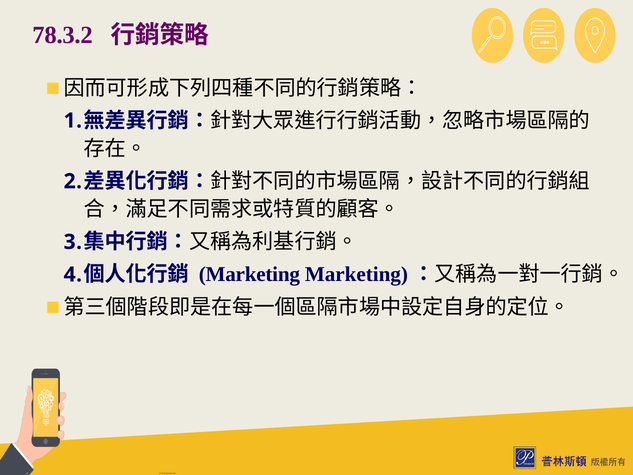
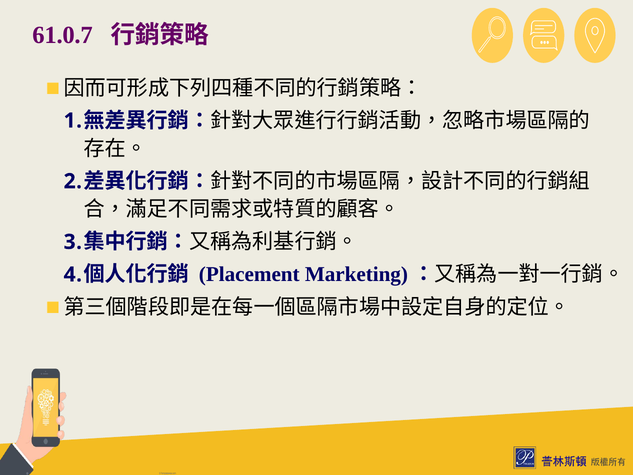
78.3.2: 78.3.2 -> 61.0.7 (63, 35)
Marketing: Marketing -> Placement (249, 274)
